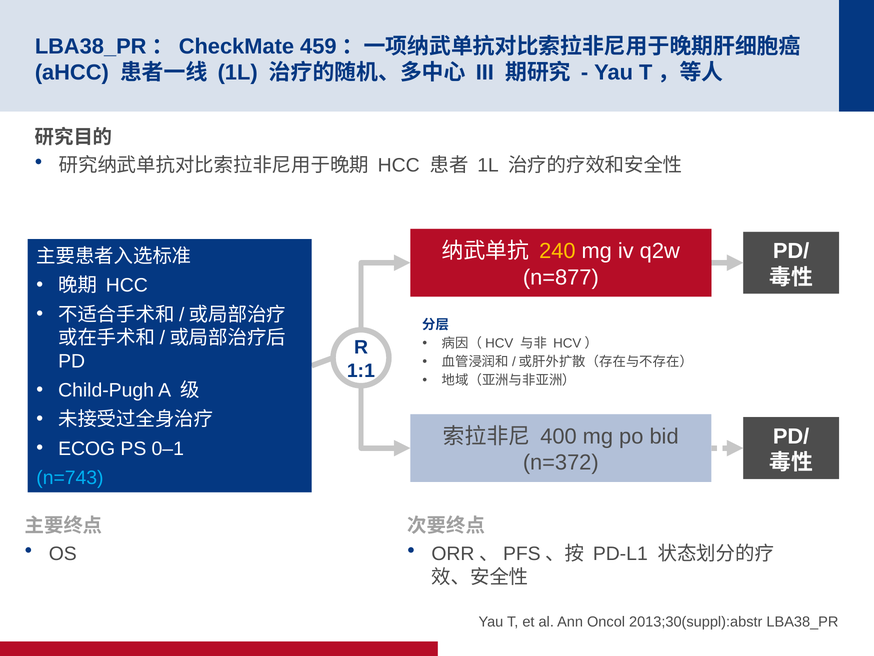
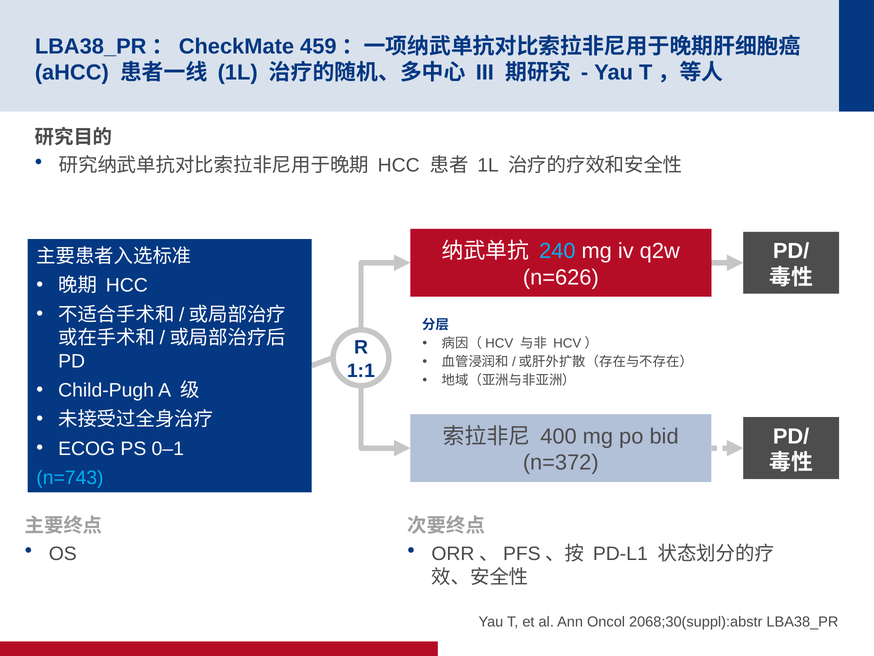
240 colour: yellow -> light blue (557, 251)
n=877: n=877 -> n=626 (561, 277)
2013;30(suppl):abstr: 2013;30(suppl):abstr -> 2068;30(suppl):abstr (696, 621)
